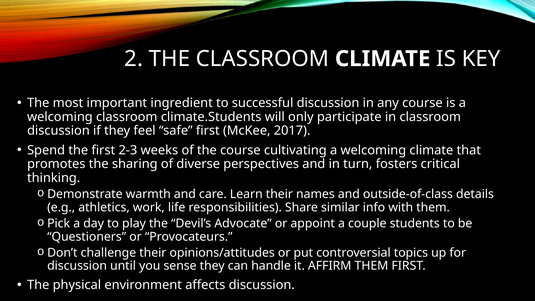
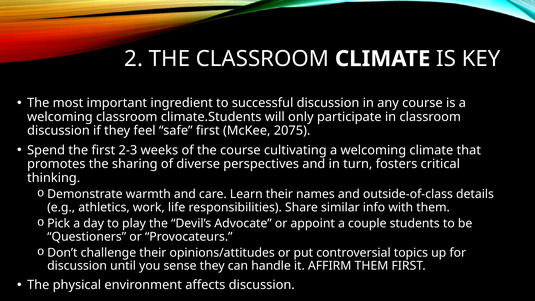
2017: 2017 -> 2075 (292, 131)
